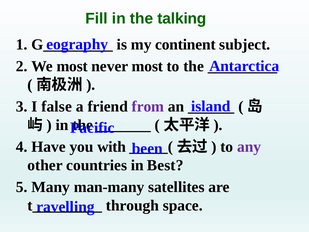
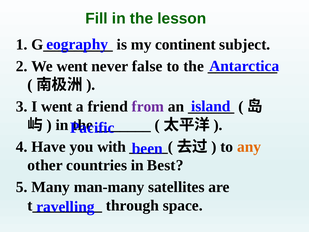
talking: talking -> lesson (182, 19)
We most: most -> went (72, 66)
never most: most -> false (147, 66)
I false: false -> went (57, 106)
any colour: purple -> orange (249, 147)
